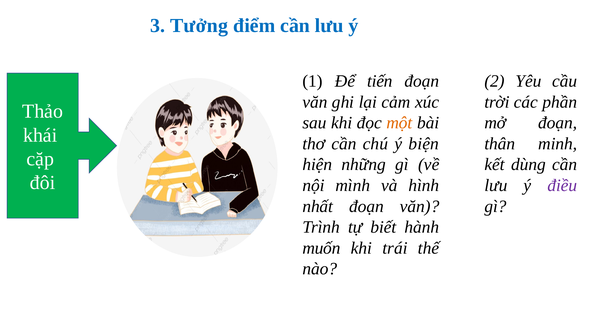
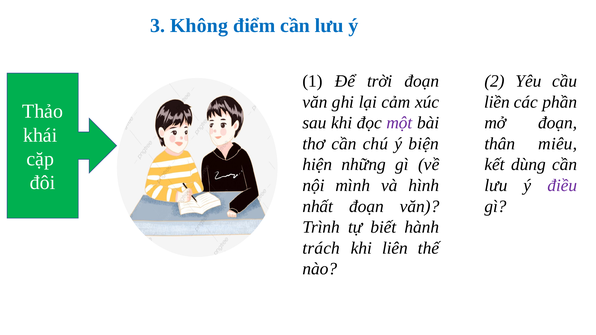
Tưởng: Tưởng -> Không (199, 26)
tiến: tiến -> trời (380, 81)
trời: trời -> liền (497, 102)
một colour: orange -> purple (399, 123)
minh: minh -> miêu (558, 144)
muốn: muốn -> trách (321, 248)
trái: trái -> liên (395, 248)
